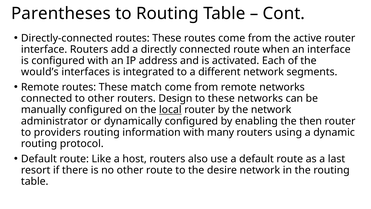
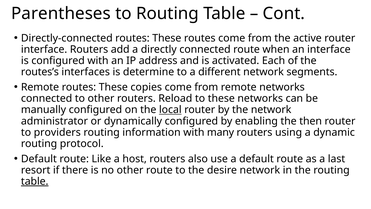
would’s: would’s -> routes’s (40, 72)
integrated: integrated -> determine (149, 72)
match: match -> copies (146, 87)
Design: Design -> Reload (175, 98)
table underline: none -> present (35, 181)
